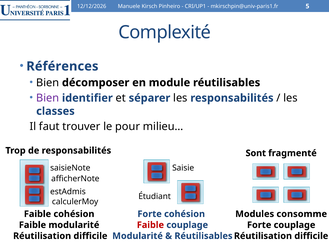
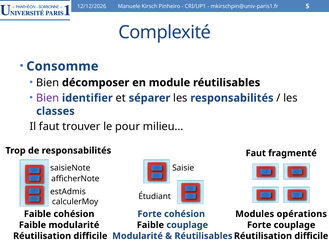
Références: Références -> Consomme (62, 66)
Sont: Sont -> Faut (256, 153)
consomme: consomme -> opérations (302, 214)
Faible colour: red -> black (150, 225)
